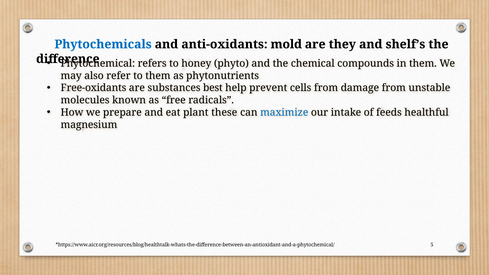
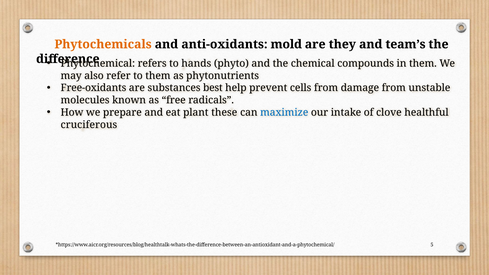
Phytochemicals colour: blue -> orange (103, 44)
shelf’s: shelf’s -> team’s (406, 44)
honey: honey -> hands (196, 64)
feeds: feeds -> clove (389, 112)
magnesium: magnesium -> cruciferous (89, 125)
